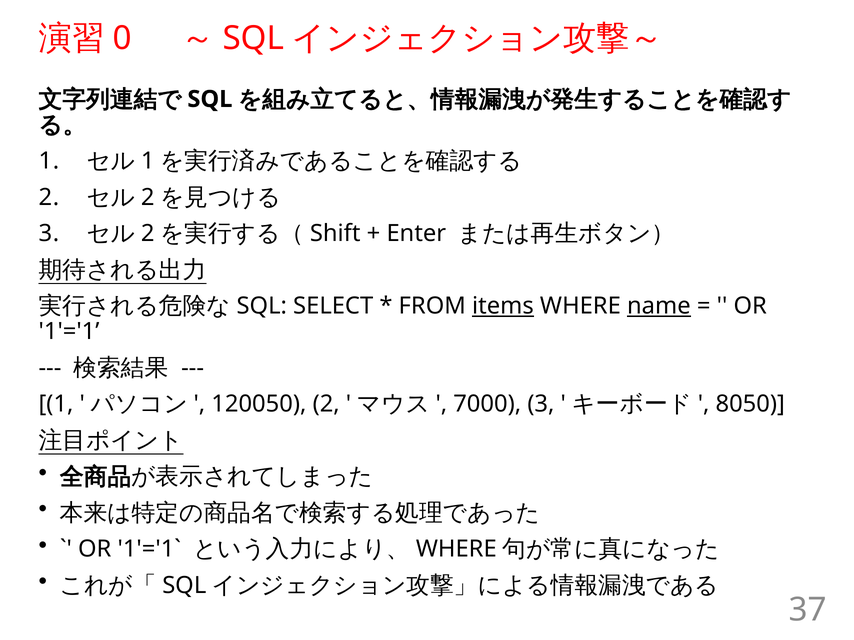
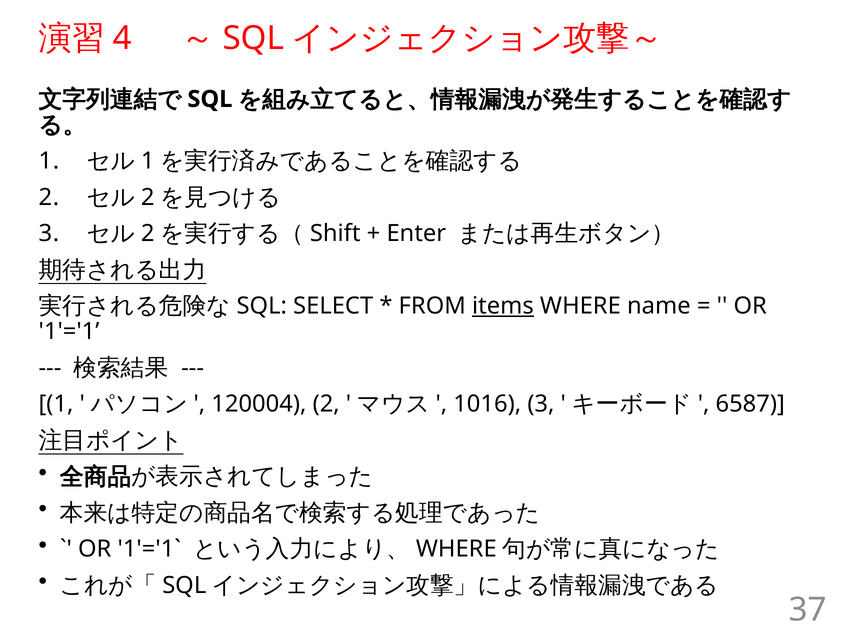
0: 0 -> 4 (122, 38)
name underline: present -> none (659, 306)
120050: 120050 -> 120004 (259, 404)
7000: 7000 -> 1016 (487, 404)
8050: 8050 -> 6587 (750, 404)
